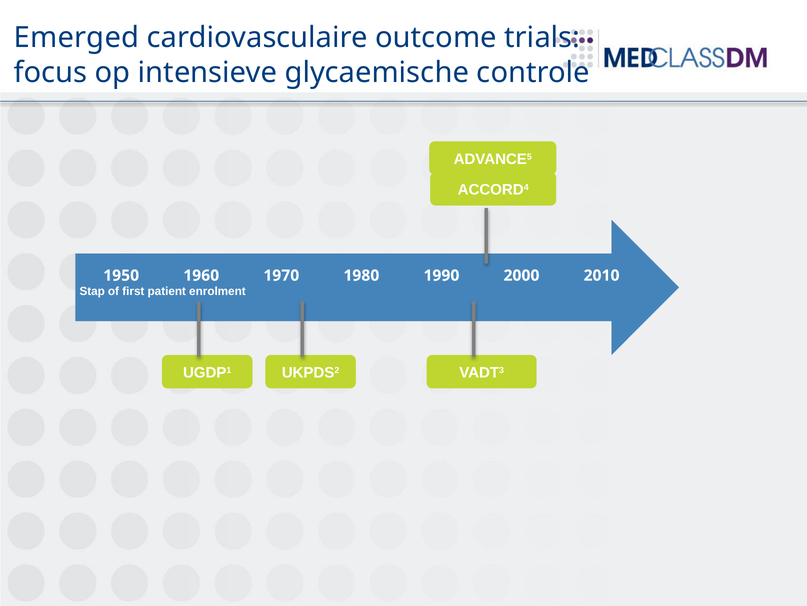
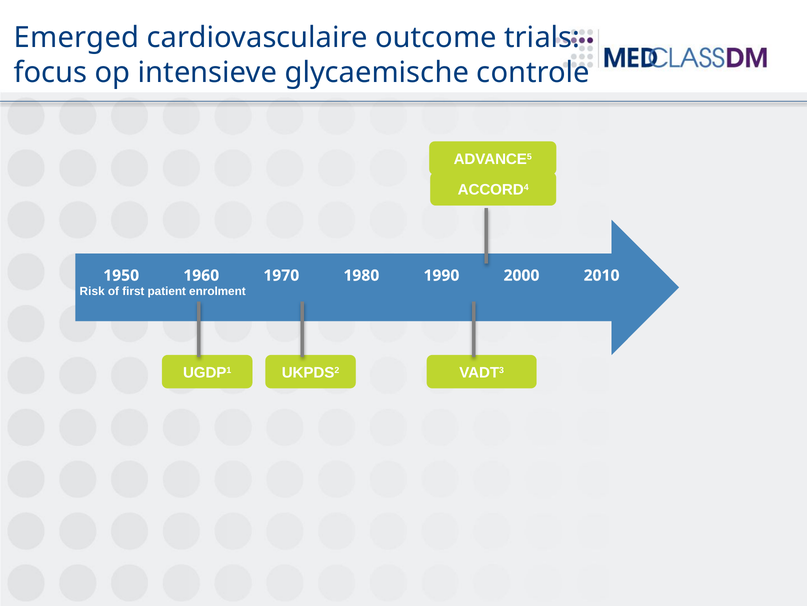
Stap: Stap -> Risk (92, 291)
